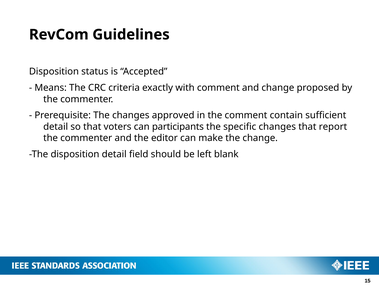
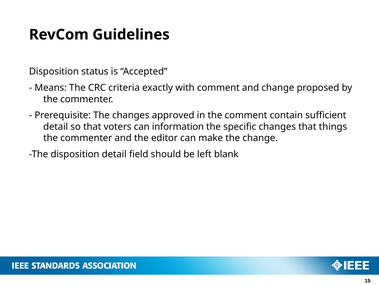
participants: participants -> information (178, 126)
report: report -> things (333, 126)
